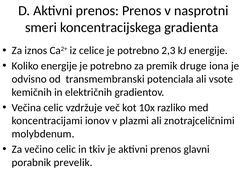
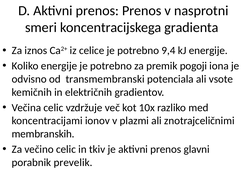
2,3: 2,3 -> 9,4 (168, 51)
druge: druge -> pogoji (193, 66)
molybdenum: molybdenum -> membranskih (43, 134)
